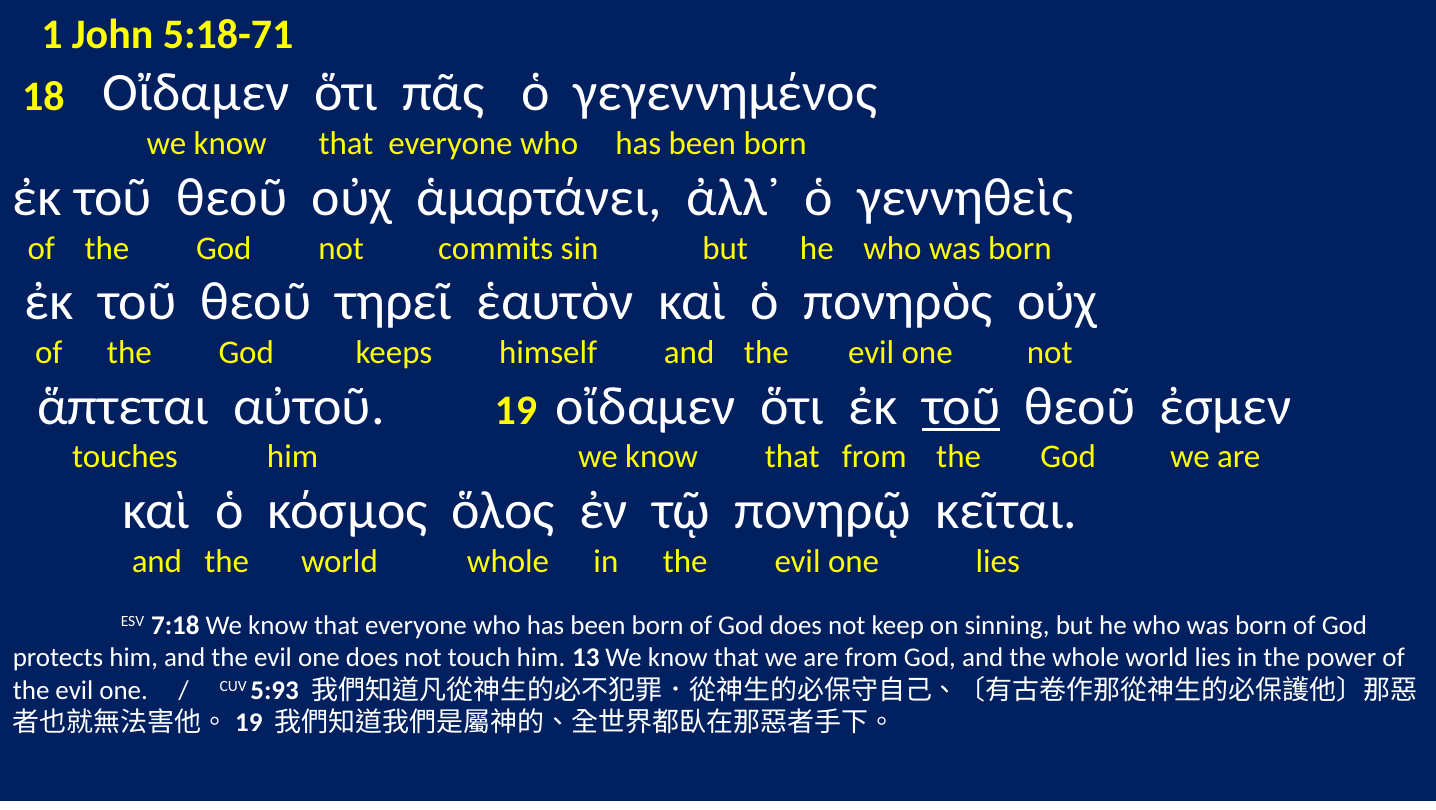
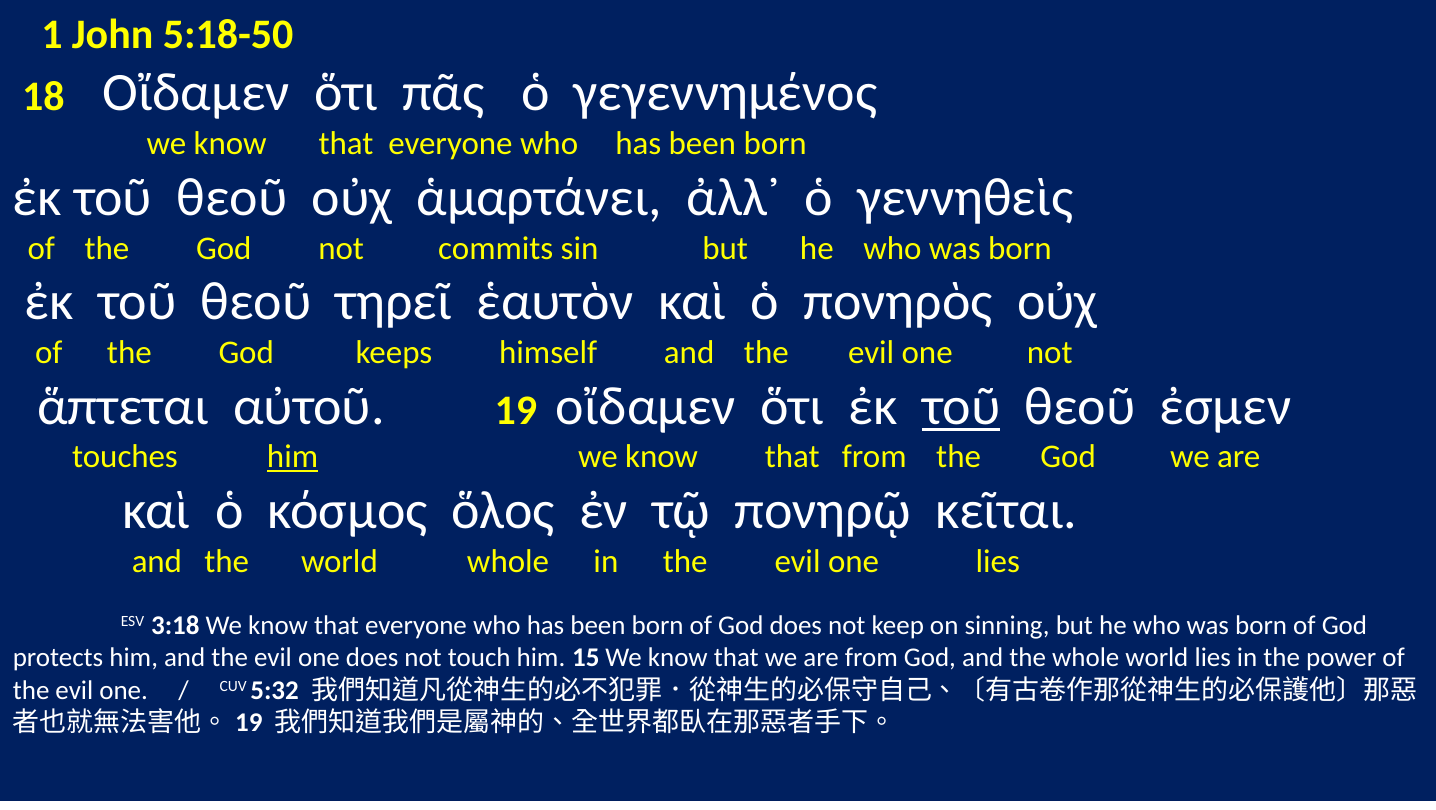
5:18-71: 5:18-71 -> 5:18-50 (228, 35)
him underline: none -> present (293, 457)
7:18: 7:18 -> 3:18 (175, 625)
13: 13 -> 15 (586, 658)
5:93: 5:93 -> 5:32 (275, 690)
